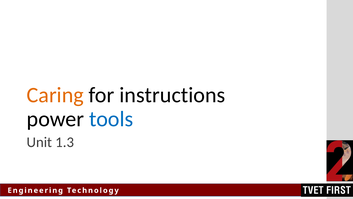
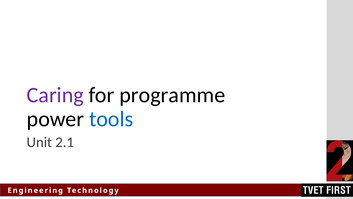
Caring colour: orange -> purple (55, 95)
instructions: instructions -> programme (172, 95)
1.3: 1.3 -> 2.1 (65, 142)
